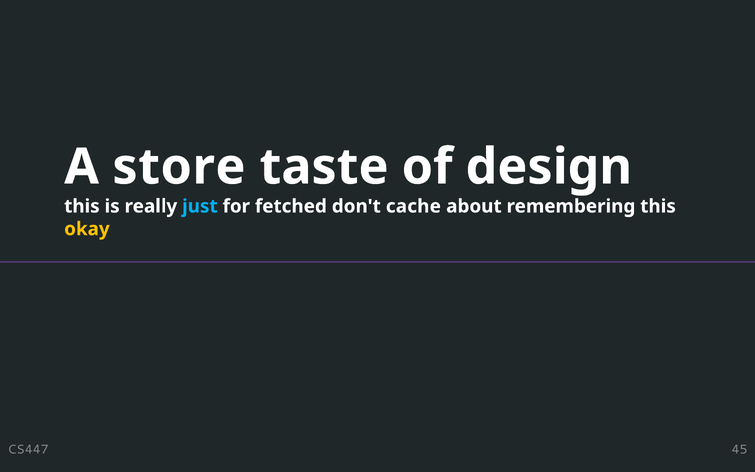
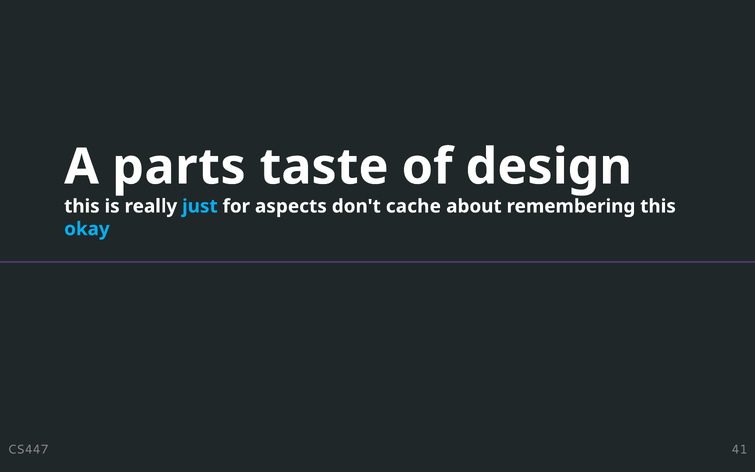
store: store -> parts (179, 167)
fetched: fetched -> aspects (291, 206)
okay colour: yellow -> light blue (87, 229)
45: 45 -> 41 (740, 449)
